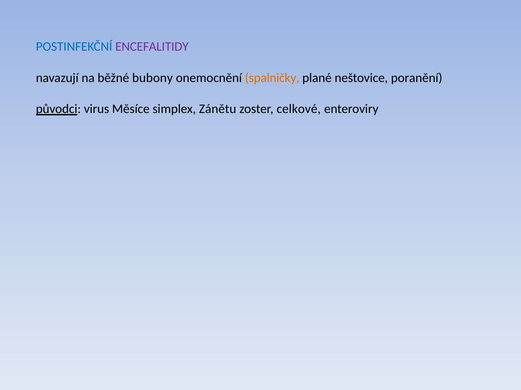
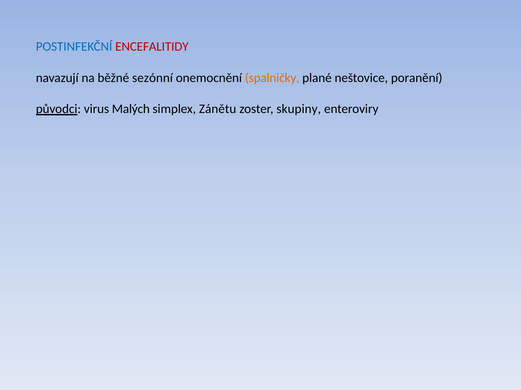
ENCEFALITIDY colour: purple -> red (152, 47)
bubony: bubony -> sezónní (153, 78)
Měsíce: Měsíce -> Malých (131, 109)
celkové: celkové -> skupiny (299, 109)
